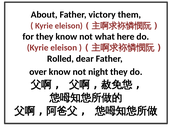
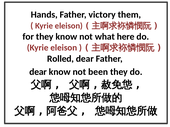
About: About -> Hands (44, 15)
over: over -> dear (38, 72)
night: night -> been (98, 72)
